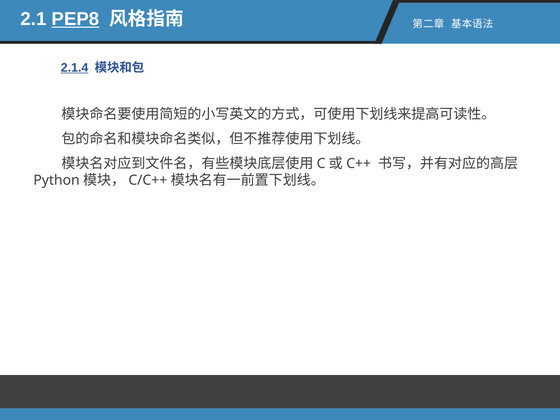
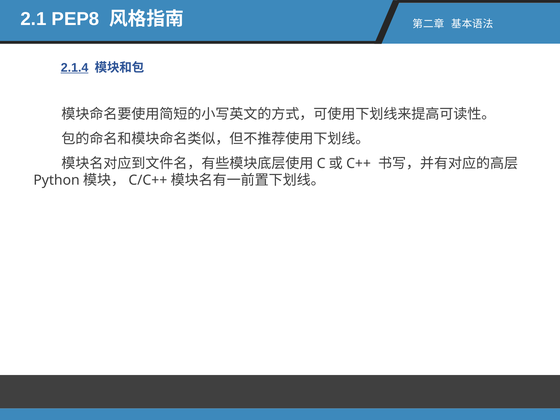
PEP8 underline: present -> none (76, 19)
